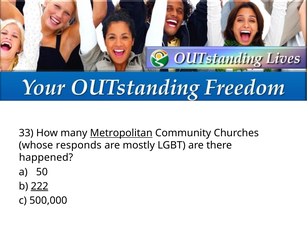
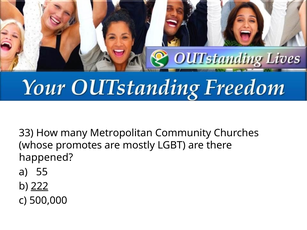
Metropolitan underline: present -> none (121, 133)
responds: responds -> promotes (79, 145)
50: 50 -> 55 (42, 172)
